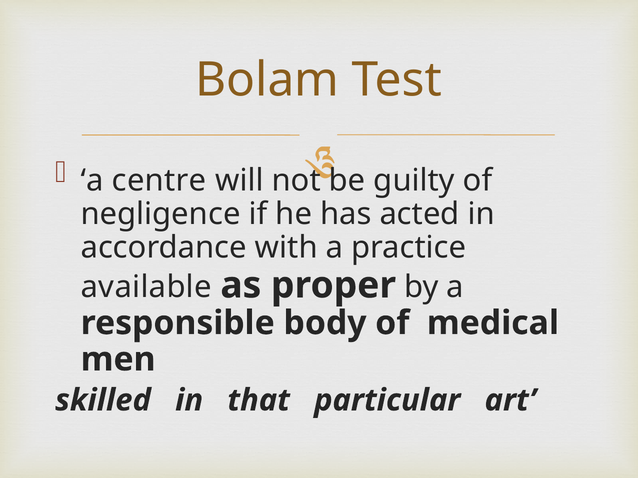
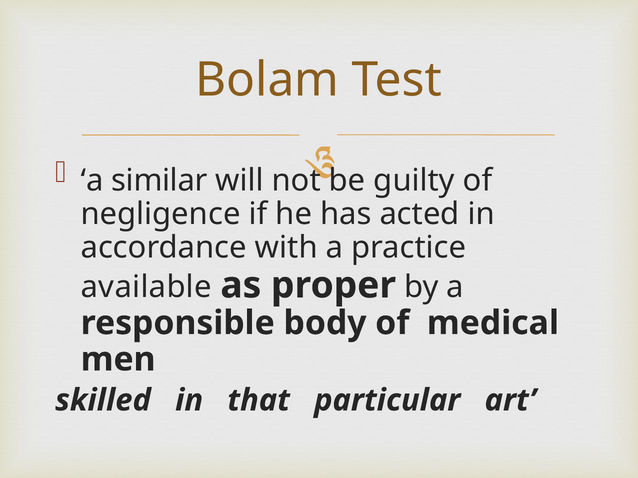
centre: centre -> similar (159, 181)
